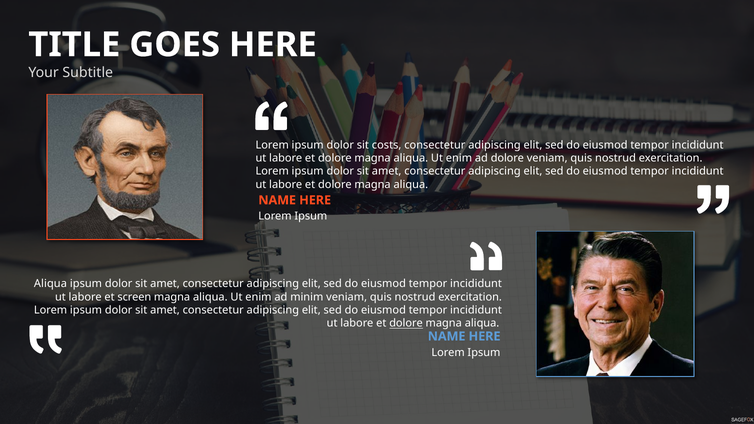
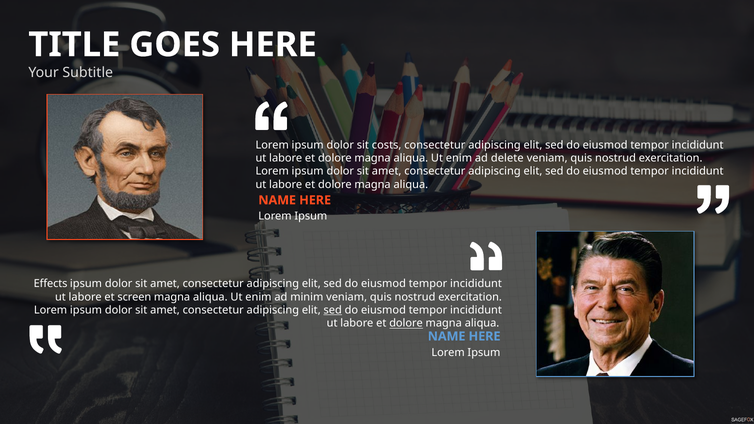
ad dolore: dolore -> delete (507, 158)
Aliqua: Aliqua -> Effects (51, 284)
sed underline: none -> present (333, 310)
